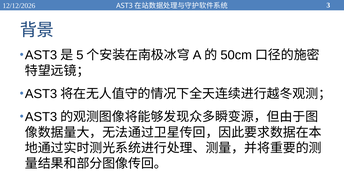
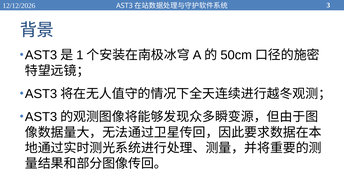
5: 5 -> 1 (80, 55)
